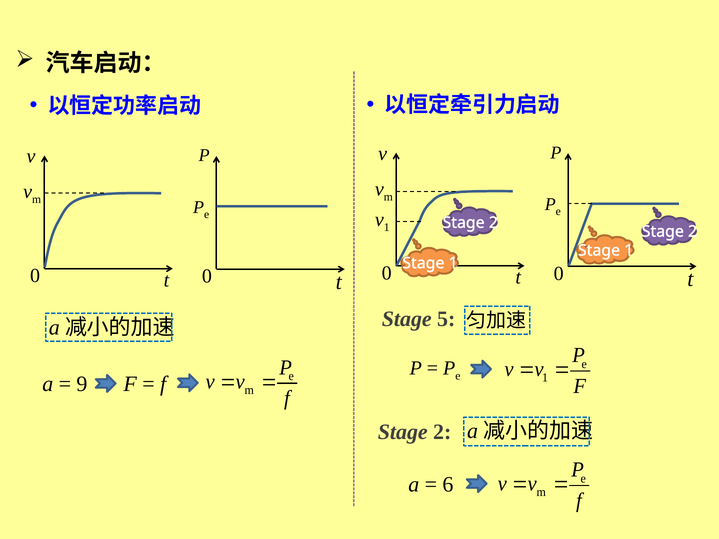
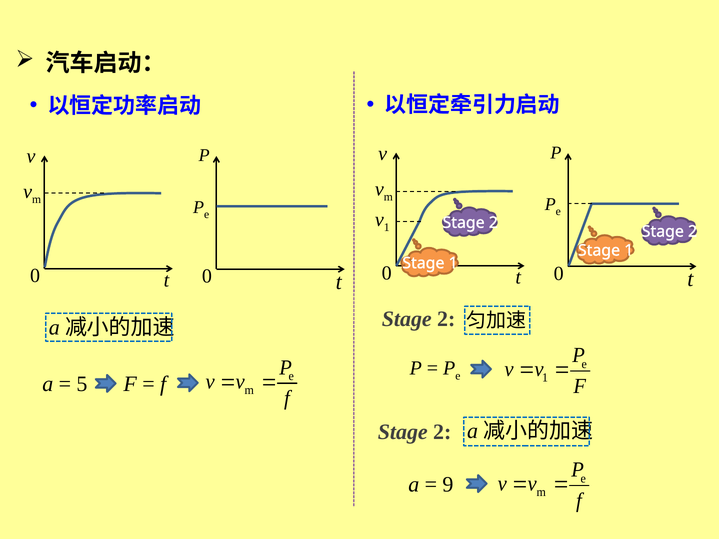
5: 5 -> 2 (446, 319)
9: 9 -> 5 (82, 384)
6: 6 -> 9 (448, 485)
